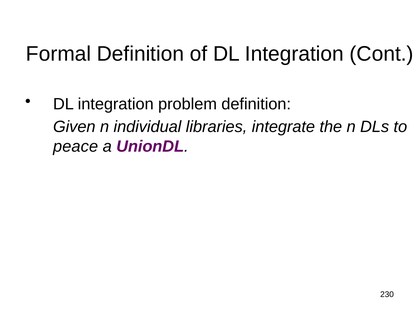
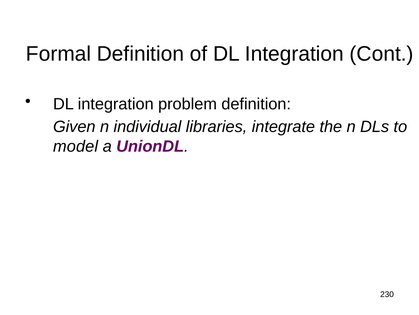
peace: peace -> model (76, 146)
